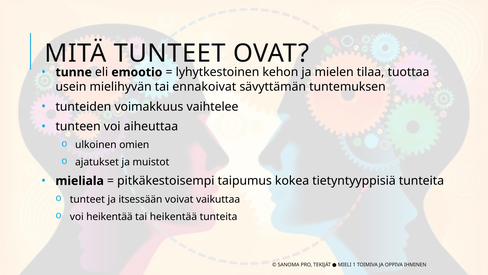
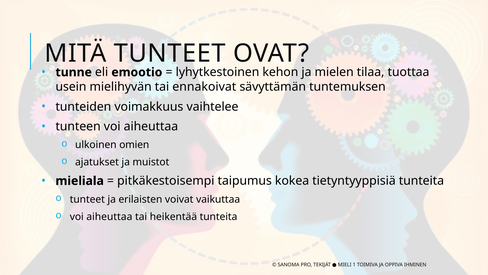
itsessään: itsessään -> erilaisten (140, 199)
heikentää: heikentää -> aiheuttaa (109, 216)
